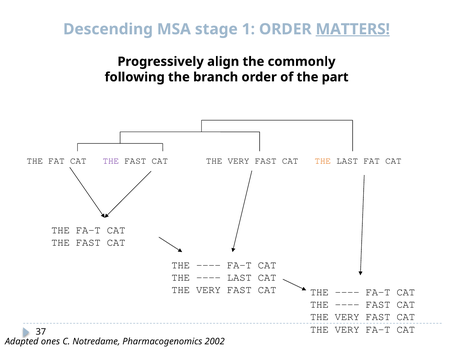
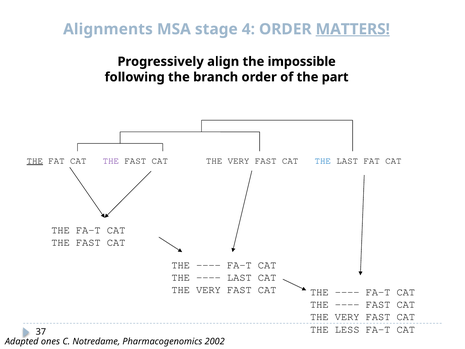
Descending: Descending -> Alignments (108, 29)
1: 1 -> 4 (248, 29)
commonly: commonly -> impossible (302, 62)
THE underline: none -> present (35, 161)
THE colour: orange -> blue (323, 161)
VERY: VERY -> LESS (347, 329)
